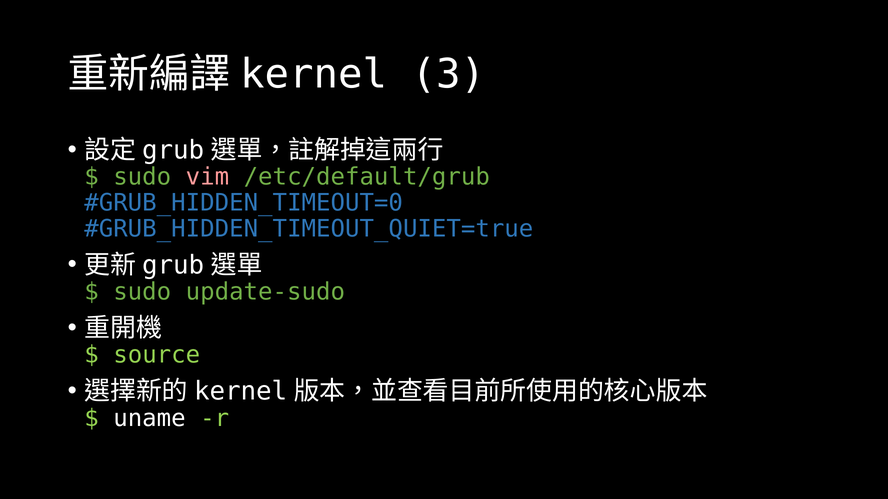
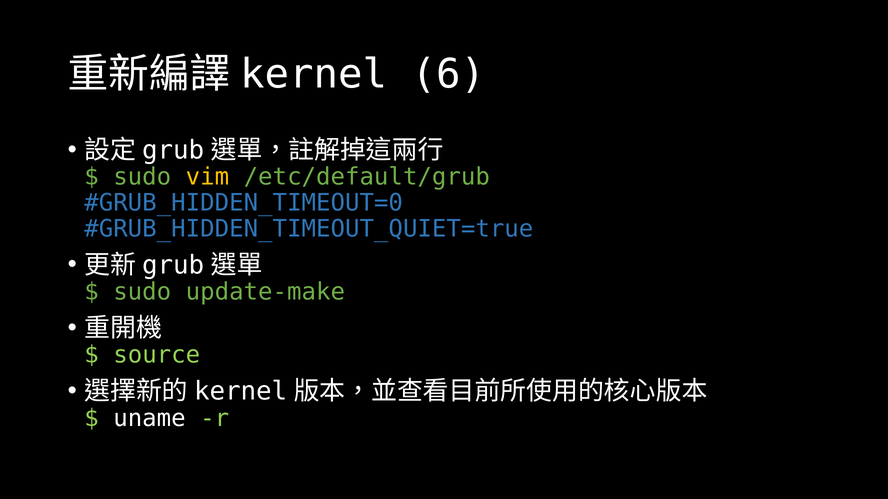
3: 3 -> 6 (449, 75)
vim colour: pink -> yellow (207, 177)
update-sudo: update-sudo -> update-make (265, 292)
